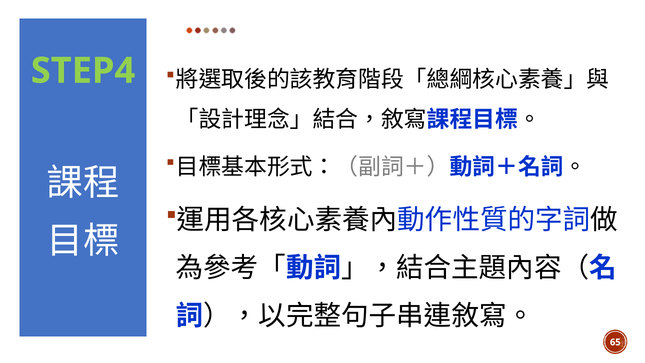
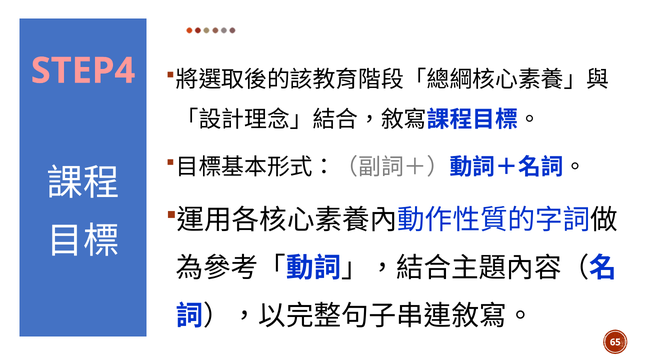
STEP4 colour: light green -> pink (83, 71)
